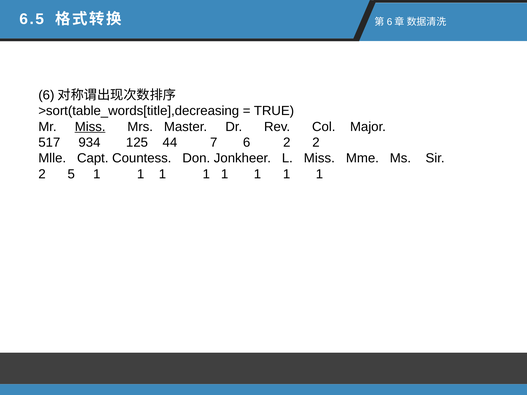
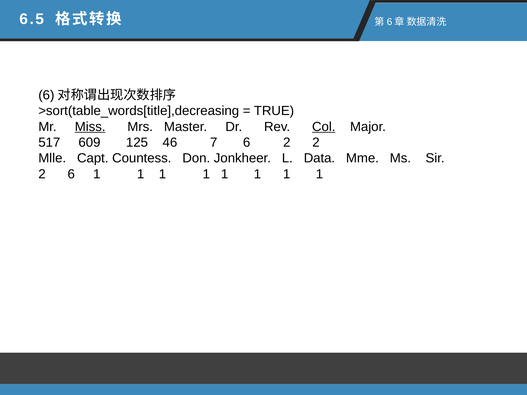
Col underline: none -> present (324, 127)
934: 934 -> 609 (89, 143)
44: 44 -> 46 (170, 143)
L Miss: Miss -> Data (319, 158)
2 5: 5 -> 6 (71, 174)
